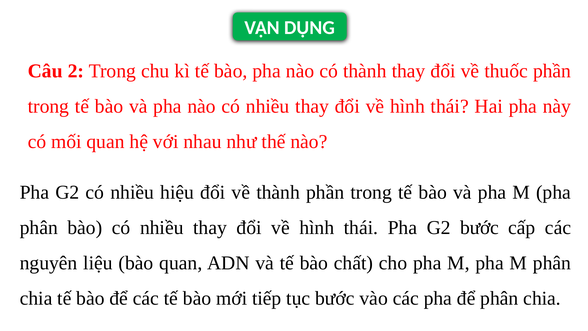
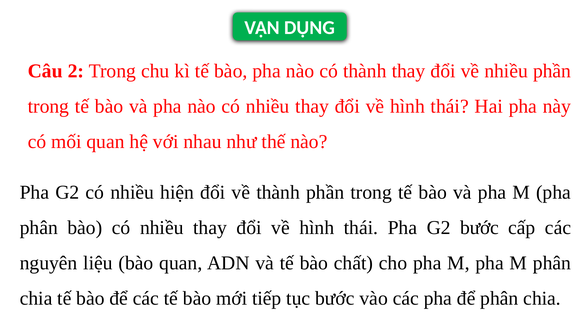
về thuốc: thuốc -> nhiều (506, 71)
hiệu: hiệu -> hiện (177, 192)
